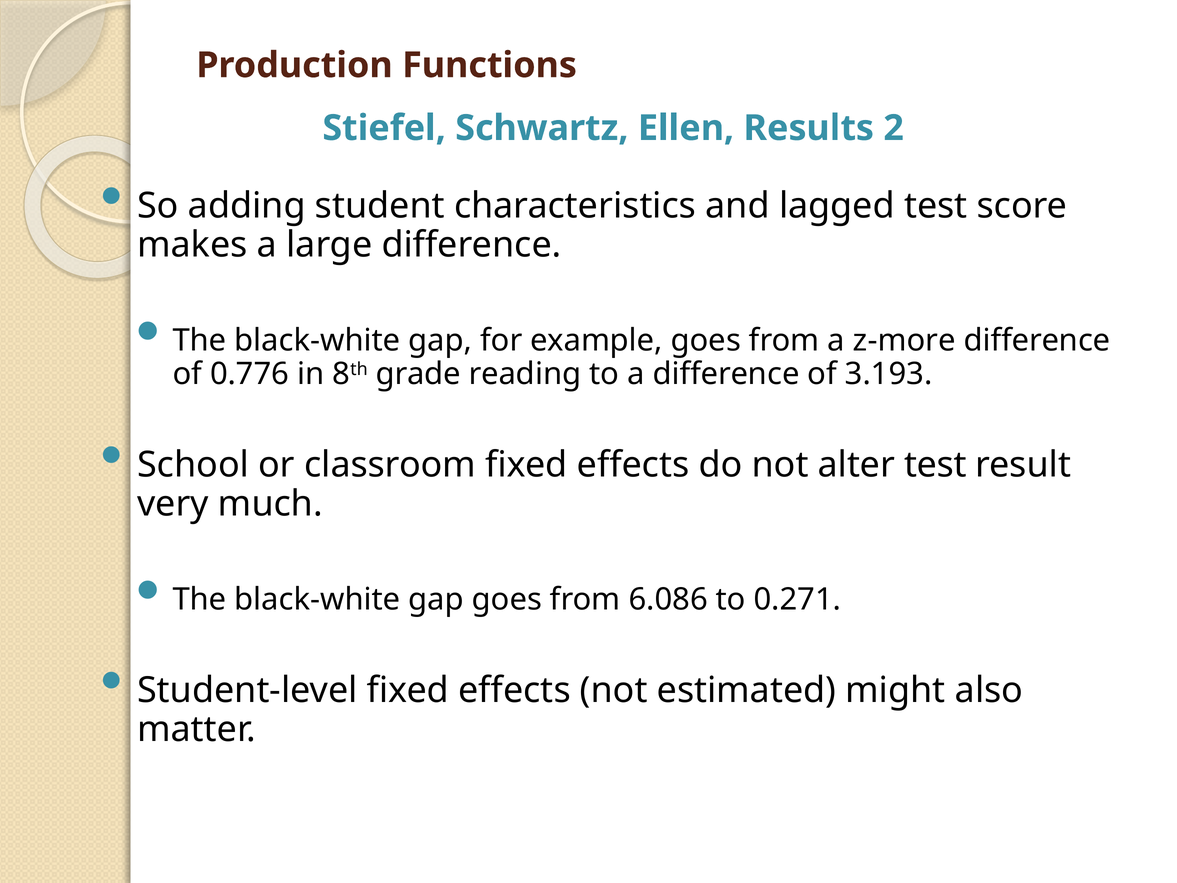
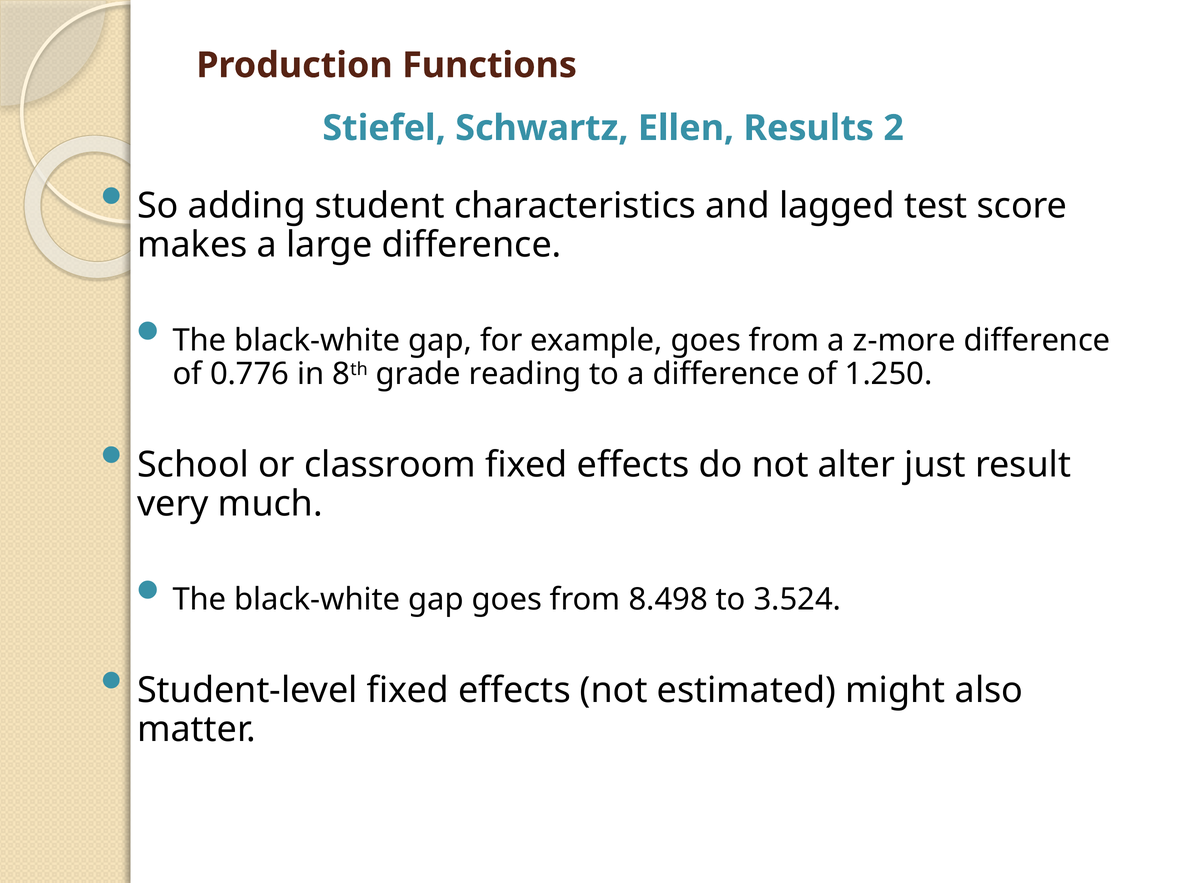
3.193: 3.193 -> 1.250 (889, 374)
alter test: test -> just (935, 465)
6.086: 6.086 -> 8.498 (668, 599)
0.271: 0.271 -> 3.524 (797, 599)
